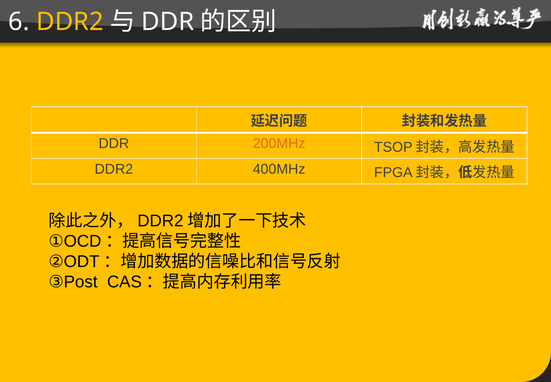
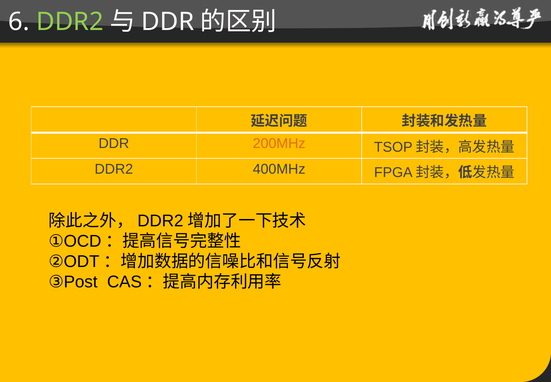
DDR2 colour: yellow -> light green (70, 22)
